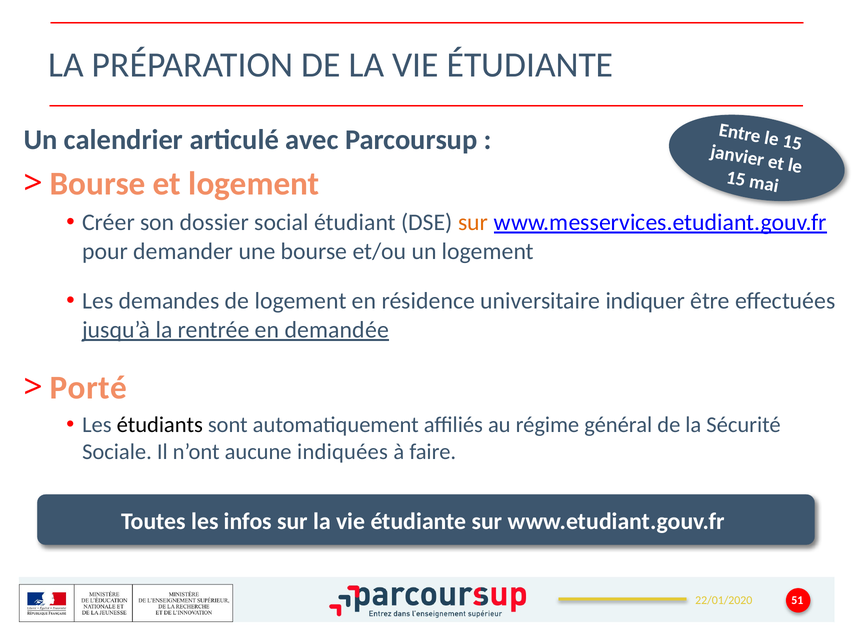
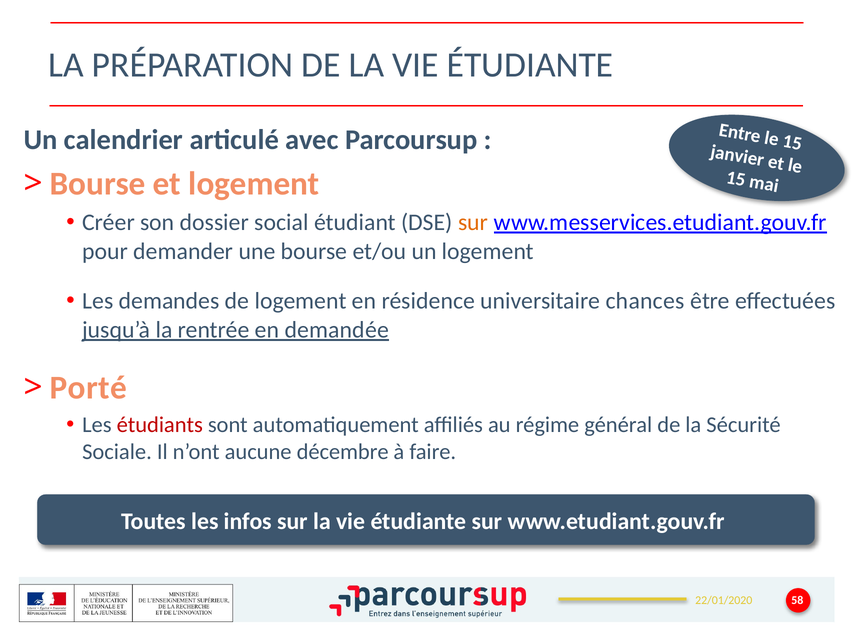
indiquer: indiquer -> chances (645, 301)
étudiants colour: black -> red (160, 425)
indiquées: indiquées -> décembre (343, 452)
51: 51 -> 58 (797, 601)
